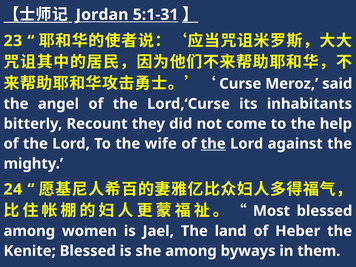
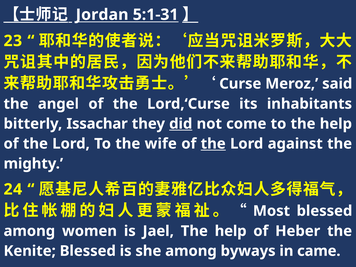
Recount: Recount -> Issachar (97, 124)
did underline: none -> present (181, 124)
Jael The land: land -> help (231, 231)
them: them -> came (319, 251)
